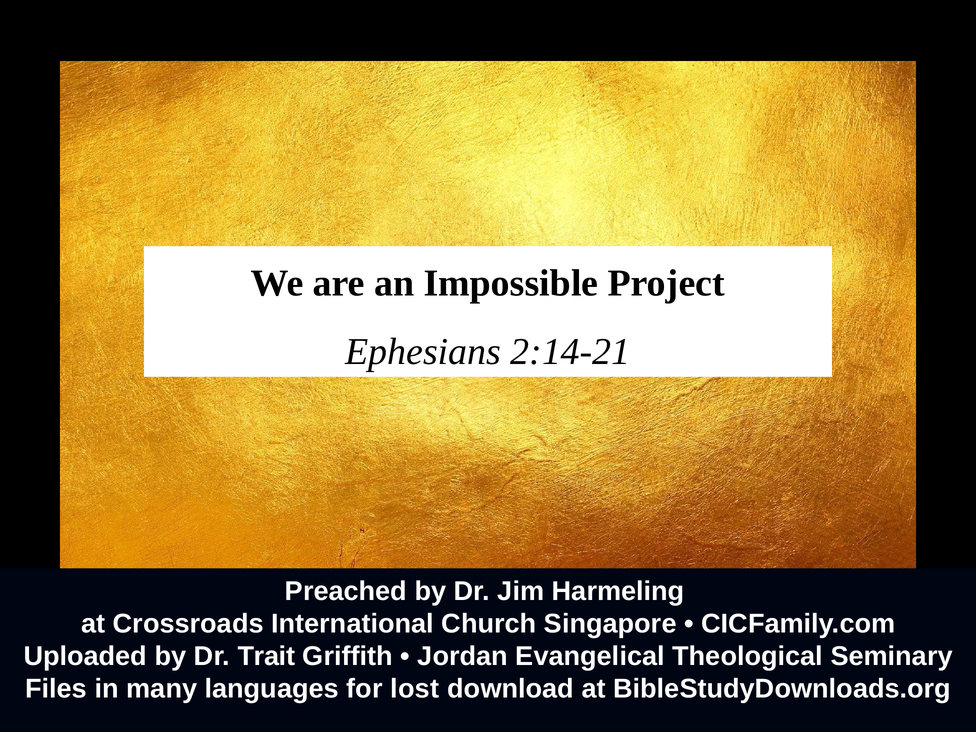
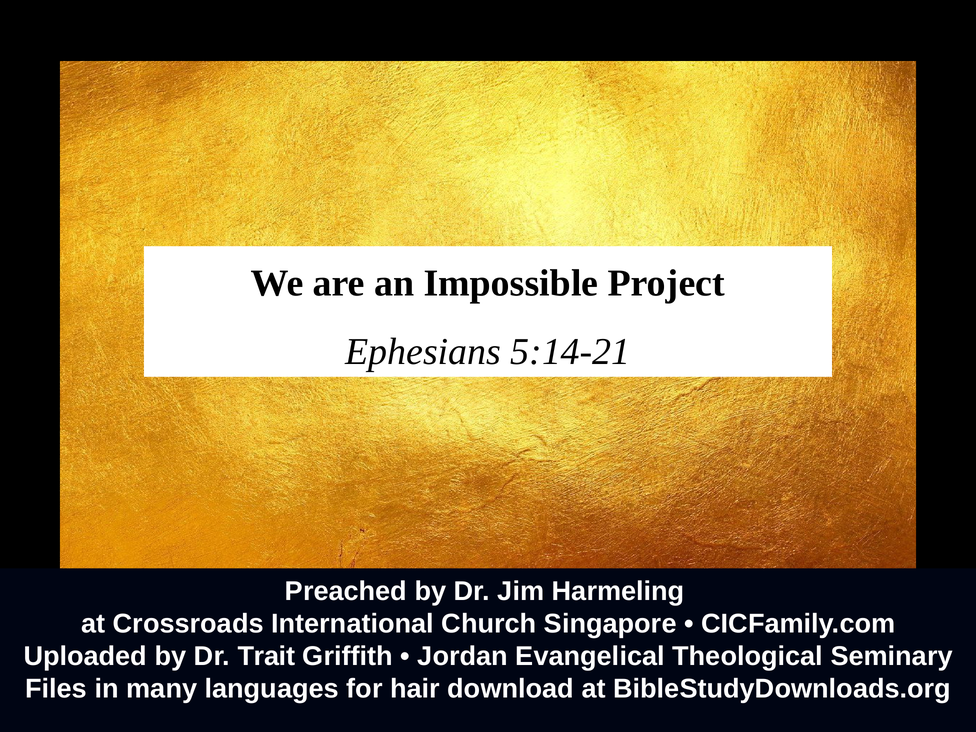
2:14-21: 2:14-21 -> 5:14-21 (570, 352)
lost: lost -> hair (415, 689)
